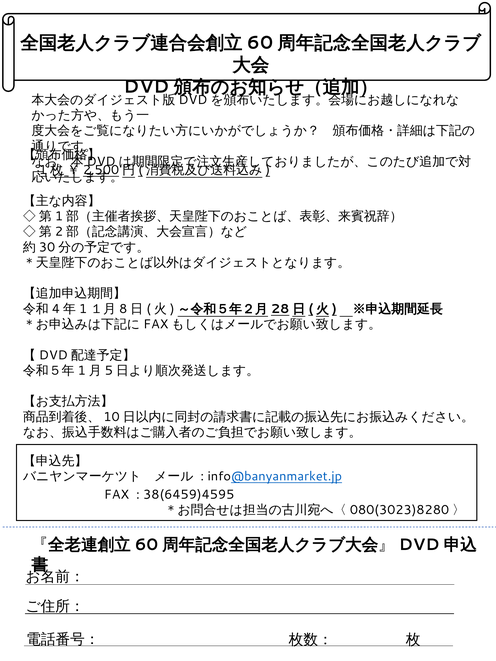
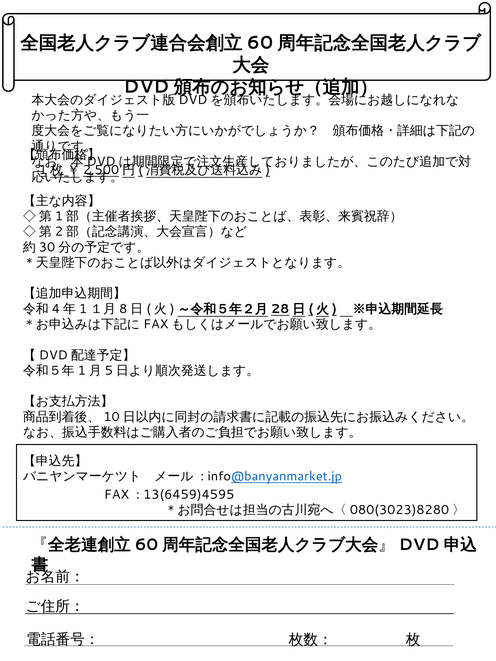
38(6459)4595: 38(6459)4595 -> 13(6459)4595 (189, 495)
